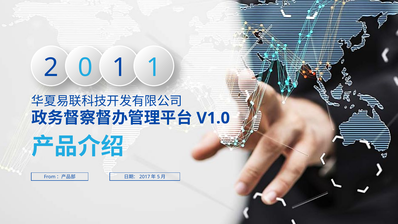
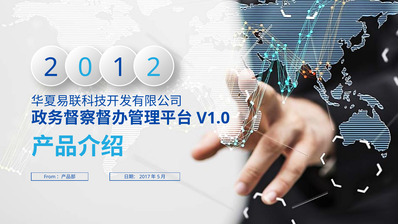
1: 1 -> 2 (154, 68)
